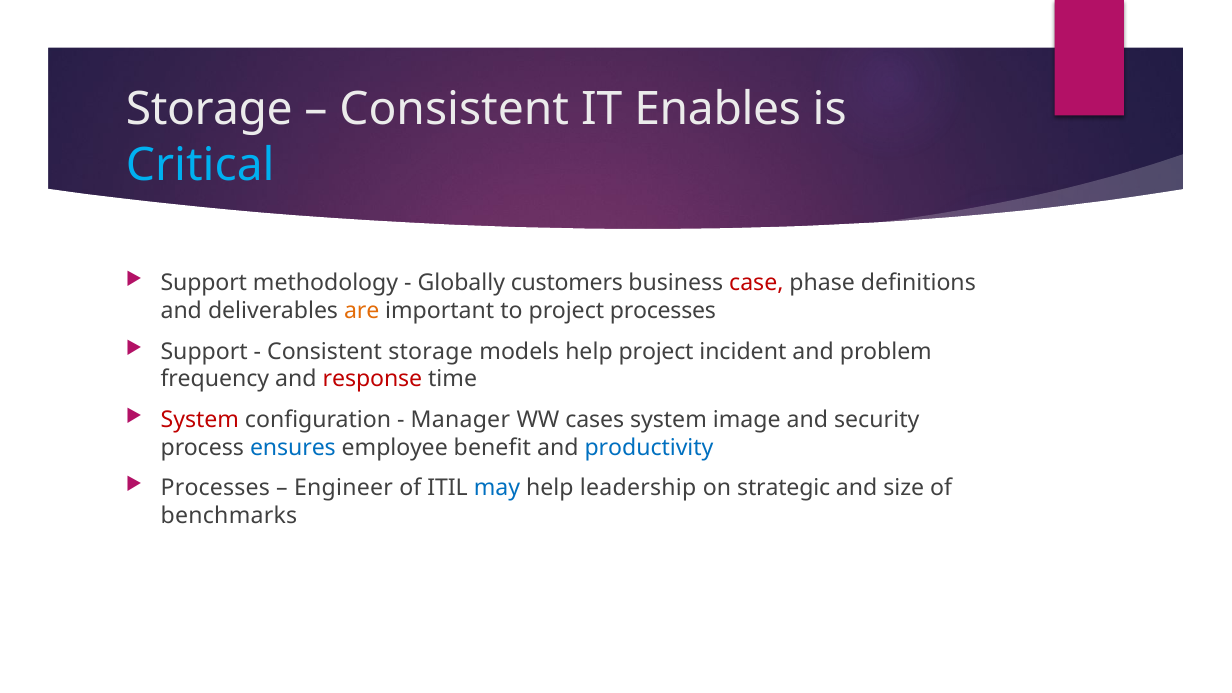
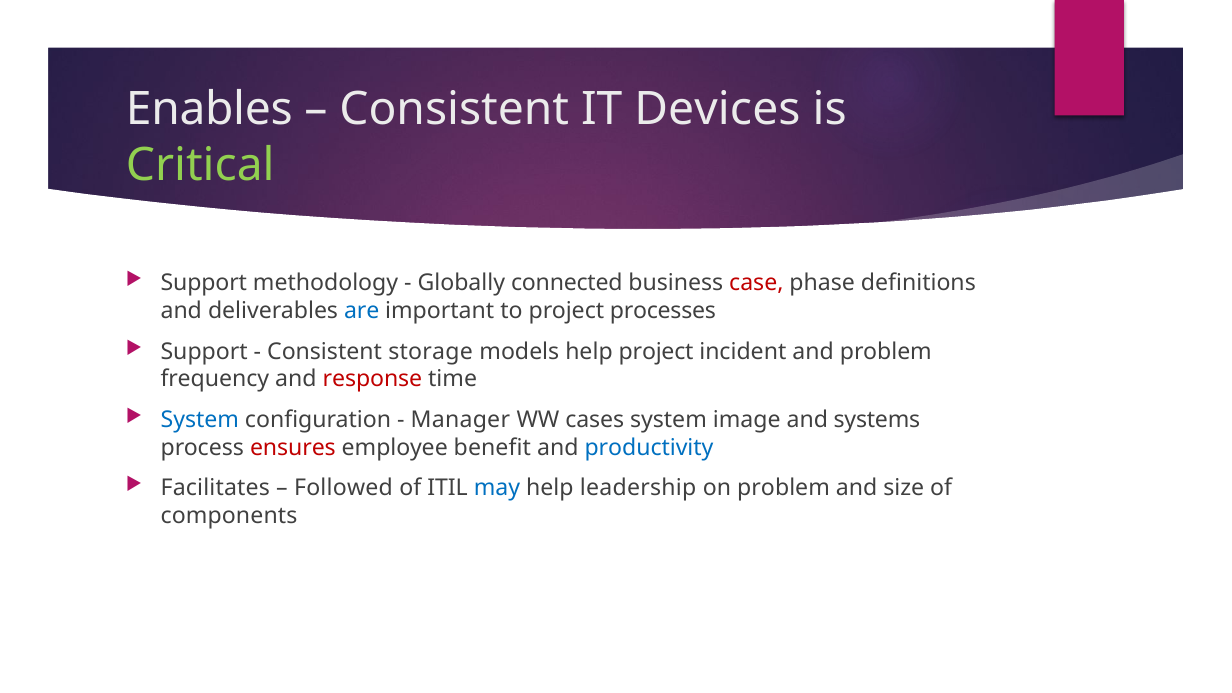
Storage: Storage -> Enables (209, 110)
Enables: Enables -> Devices (717, 110)
Critical colour: light blue -> light green (200, 165)
customers: customers -> connected (567, 283)
are colour: orange -> blue (362, 311)
System colour: red -> blue (200, 420)
security: security -> systems (877, 420)
ensures colour: blue -> red (293, 447)
Processes: Processes -> Facilitates (215, 488)
Engineer: Engineer -> Followed (343, 488)
on strategic: strategic -> problem (784, 488)
benchmarks: benchmarks -> components (229, 516)
